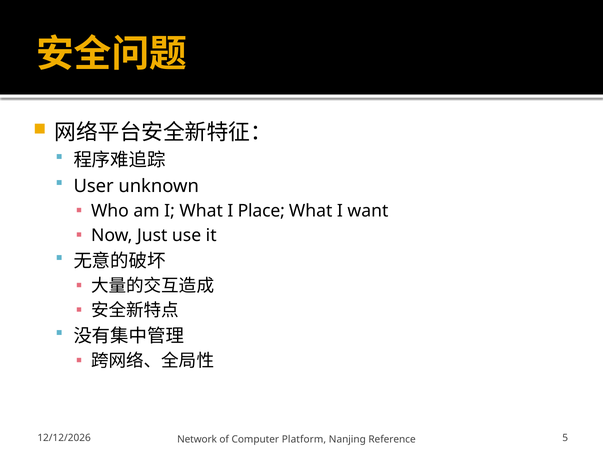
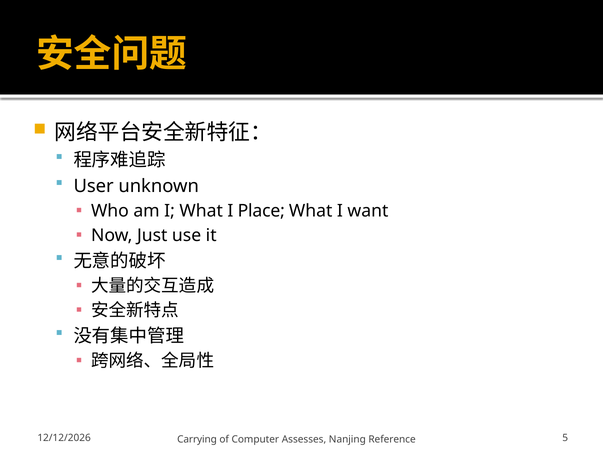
Network: Network -> Carrying (197, 440)
Platform: Platform -> Assesses (304, 440)
